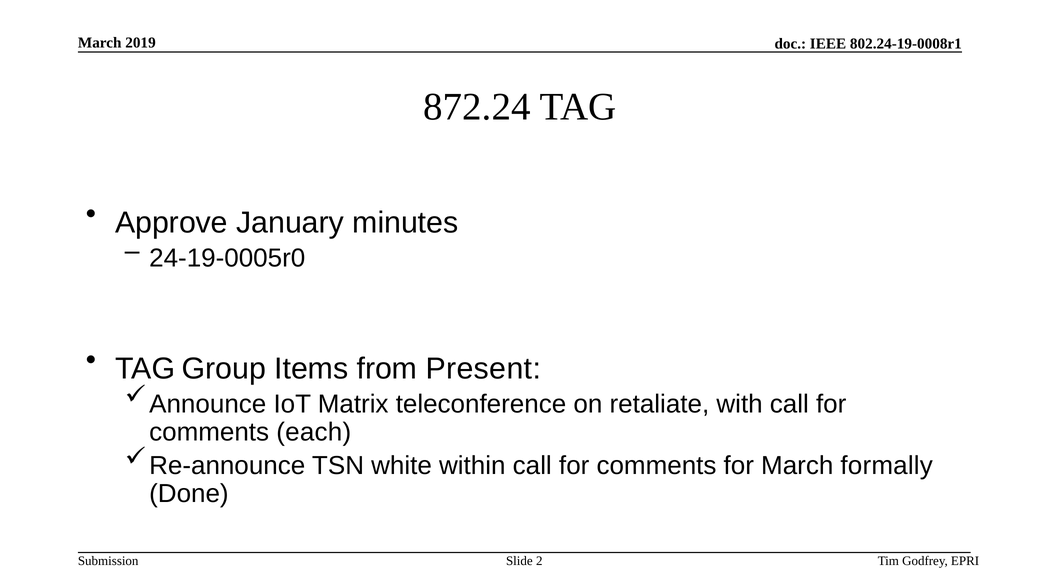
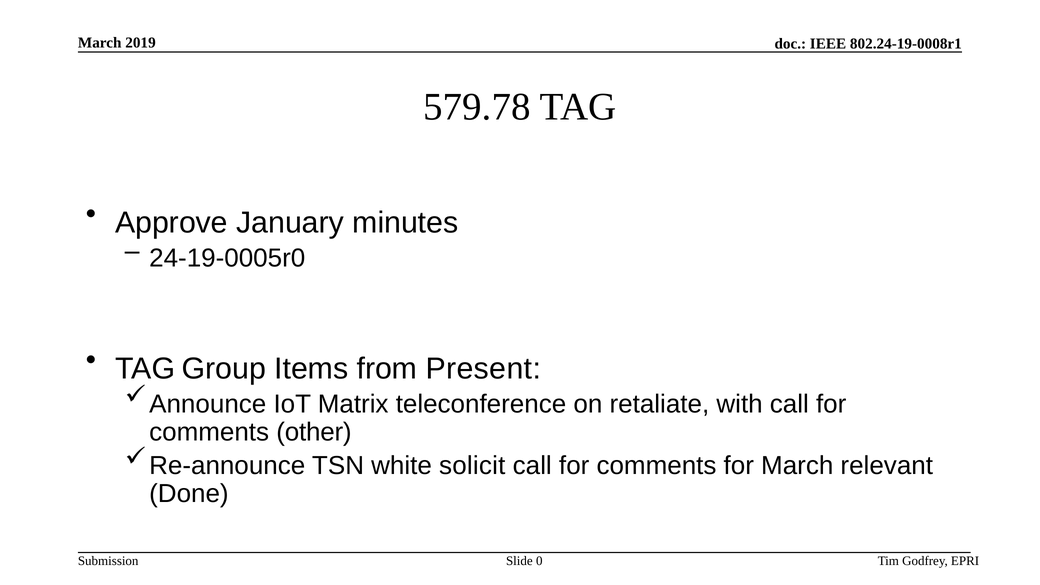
872.24: 872.24 -> 579.78 (477, 107)
each: each -> other (314, 432)
within: within -> solicit (472, 466)
formally: formally -> relevant (887, 466)
2: 2 -> 0 (539, 561)
